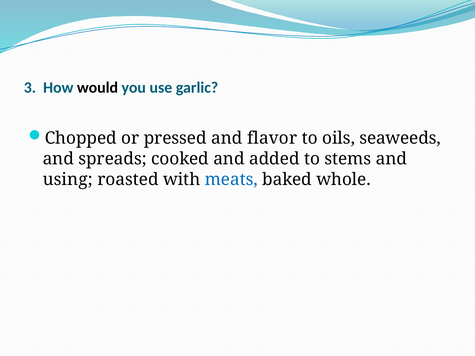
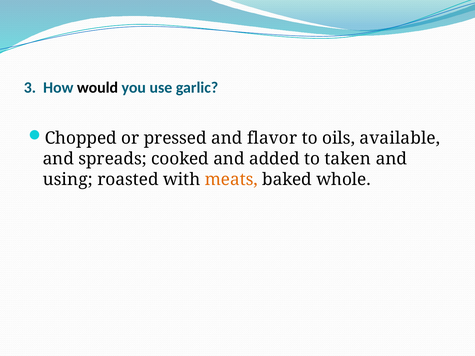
seaweeds: seaweeds -> available (400, 138)
stems: stems -> taken (348, 159)
meats colour: blue -> orange (231, 179)
